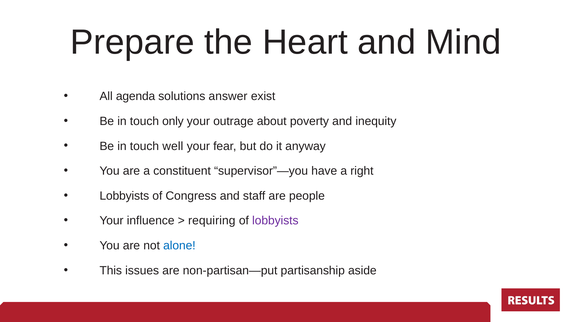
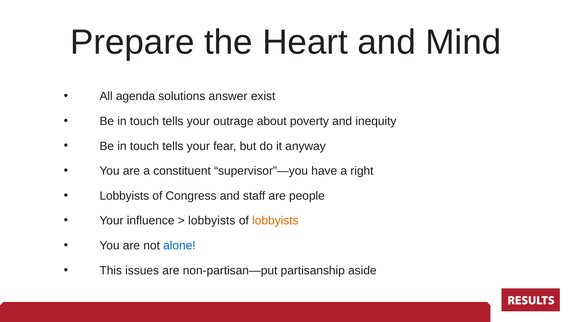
only: only -> tells (173, 121)
well: well -> tells (173, 146)
requiring: requiring -> lobbyists (212, 221)
lobbyists colour: purple -> orange (275, 221)
